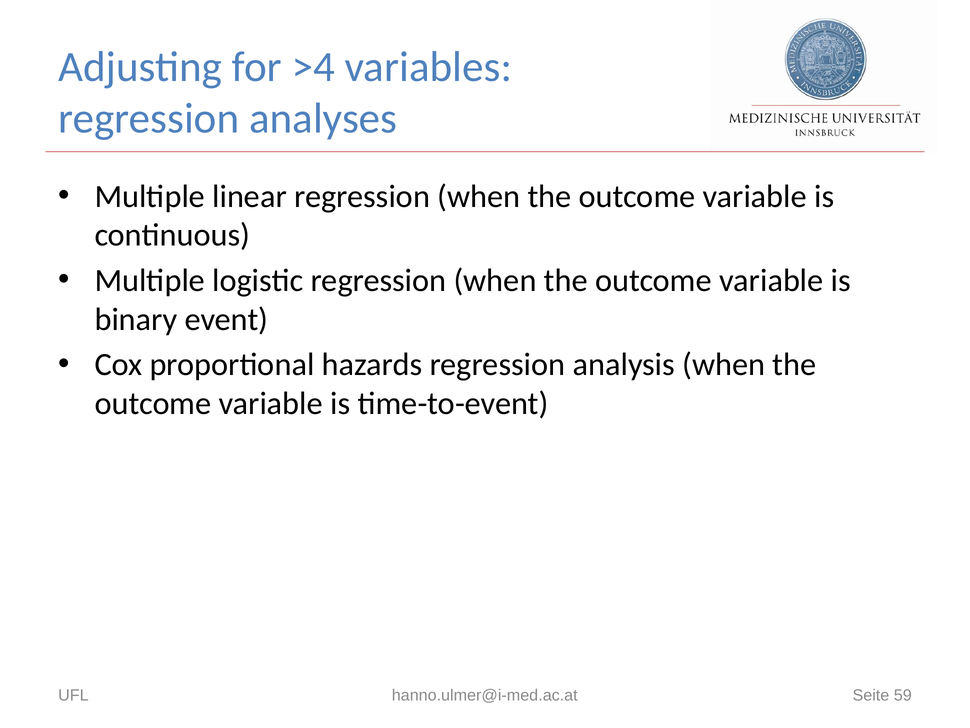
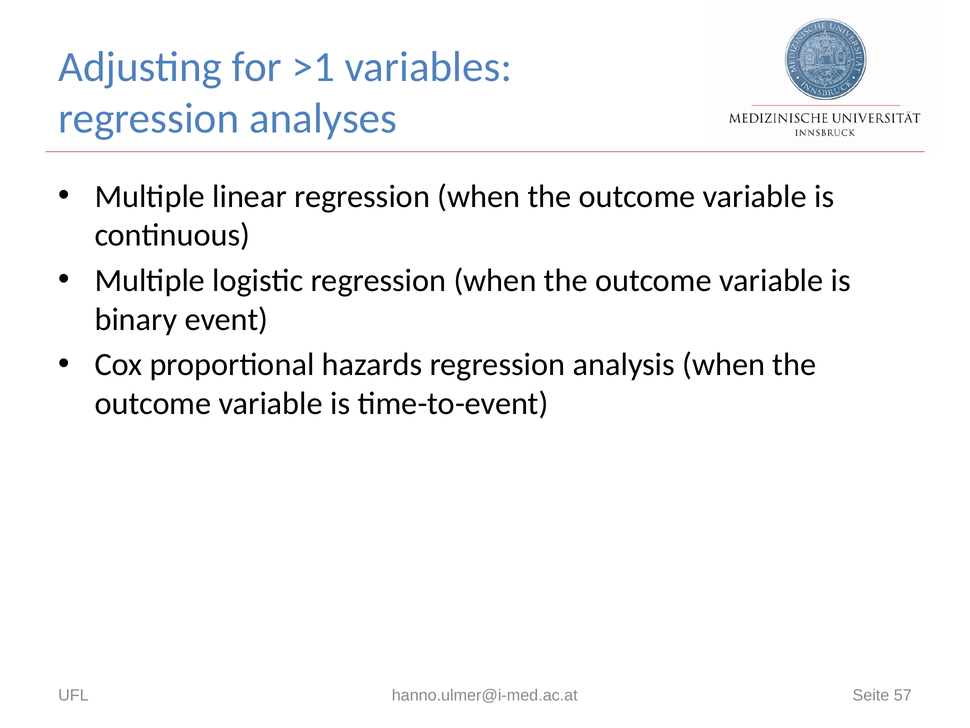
>4: >4 -> >1 (313, 67)
59: 59 -> 57 (903, 695)
